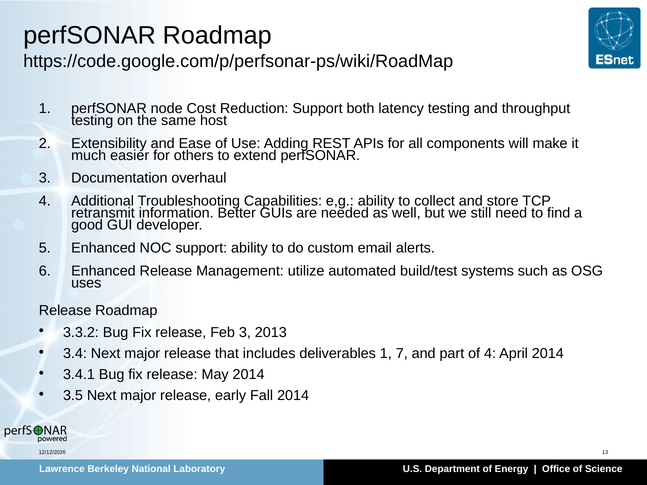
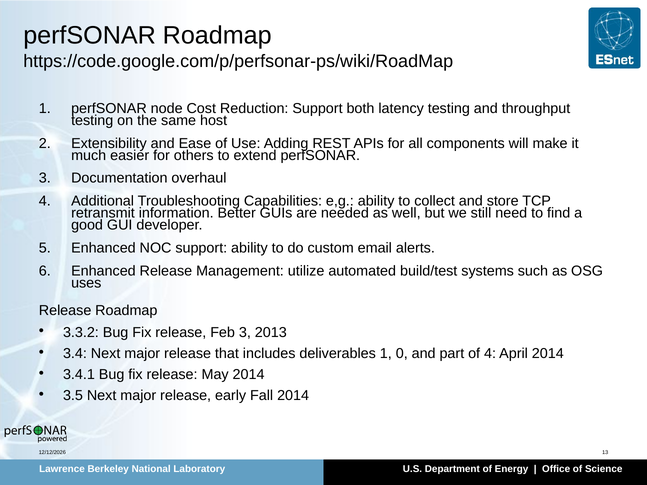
7: 7 -> 0 (402, 354)
